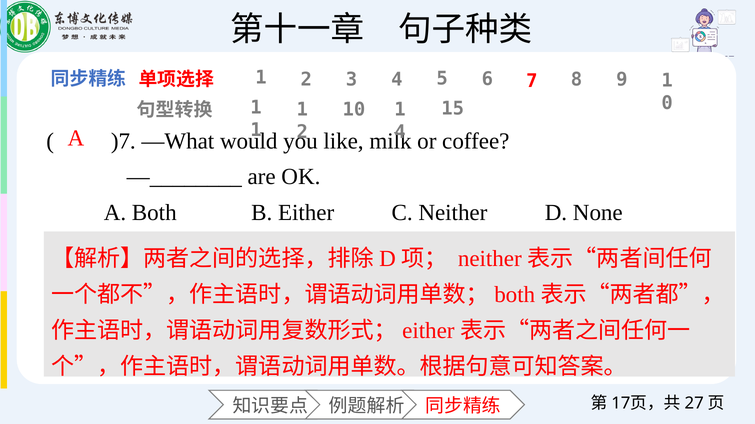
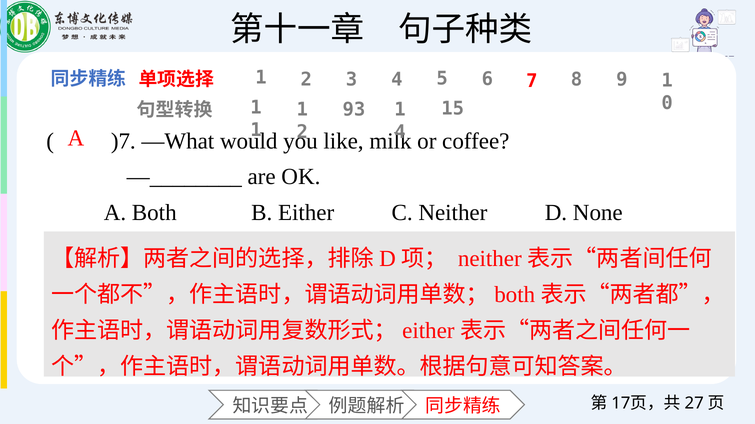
10: 10 -> 93 (354, 110)
